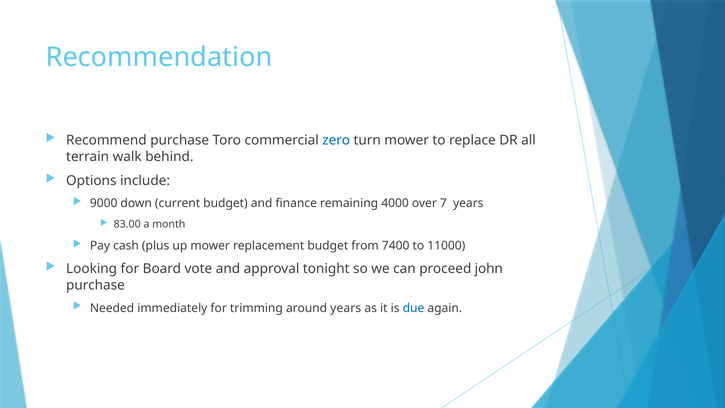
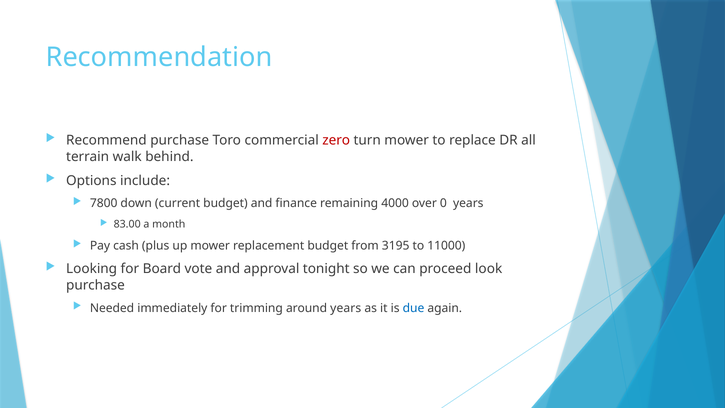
zero colour: blue -> red (336, 140)
9000: 9000 -> 7800 (104, 203)
7: 7 -> 0 (443, 203)
7400: 7400 -> 3195 (396, 246)
john: john -> look (489, 269)
